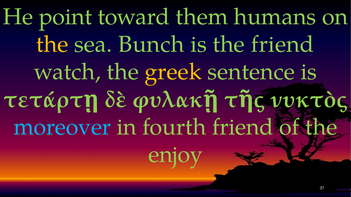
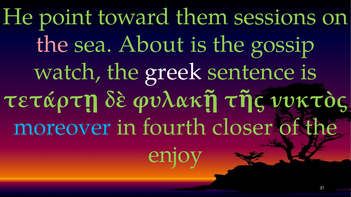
humans: humans -> sessions (275, 17)
the colour: yellow -> pink (52, 44)
Bunch: Bunch -> About (151, 44)
the friend: friend -> gossip (283, 44)
greek colour: yellow -> white (173, 72)
fourth friend: friend -> closer (243, 127)
